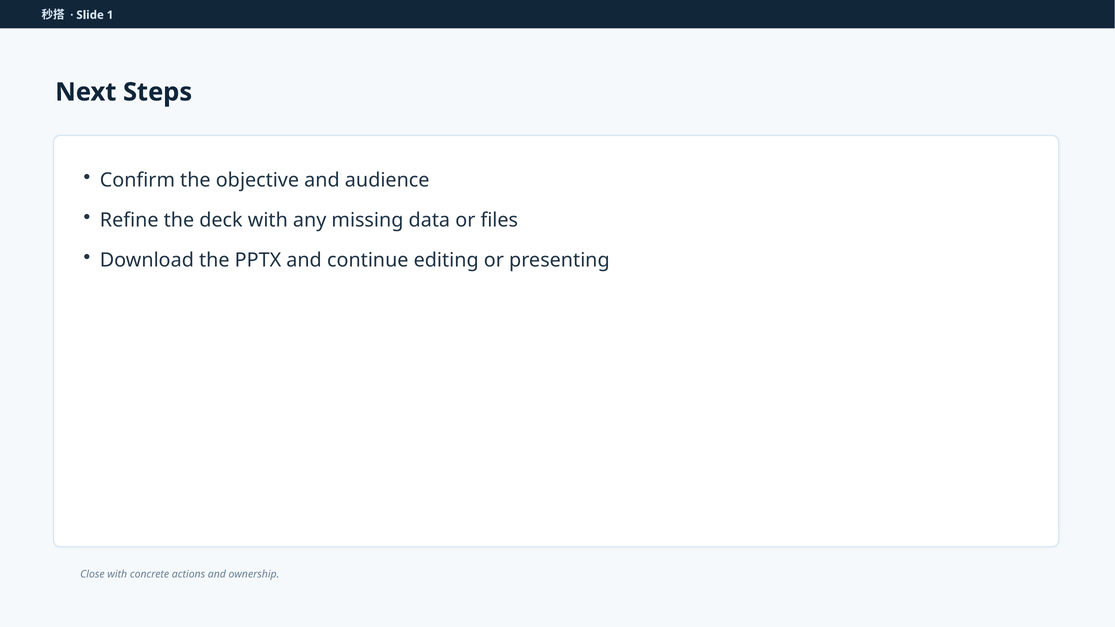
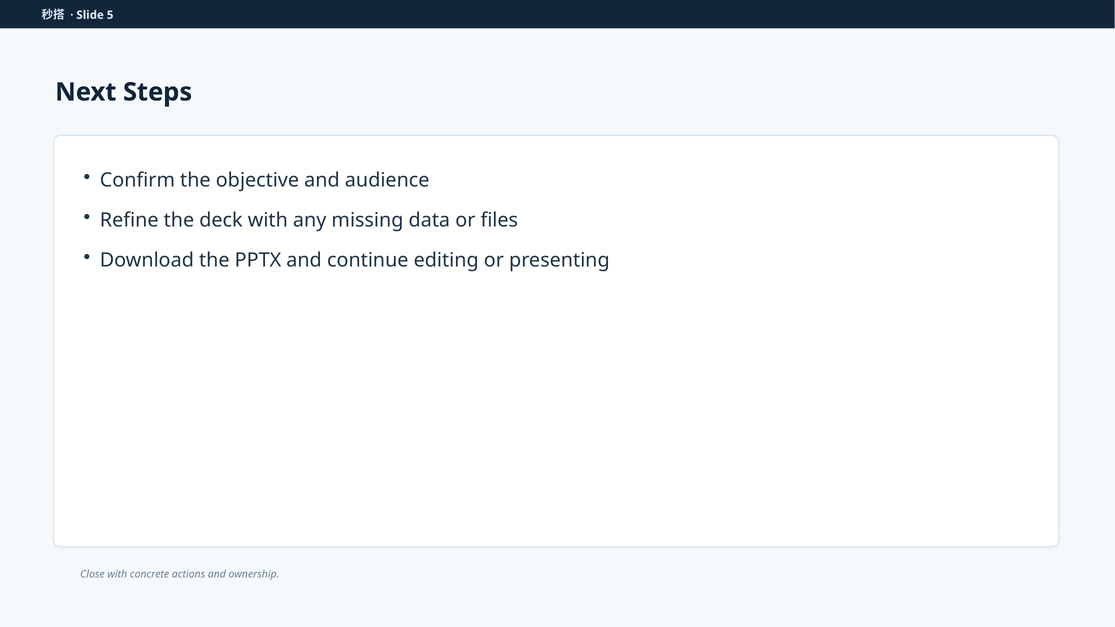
1: 1 -> 5 (110, 15)
